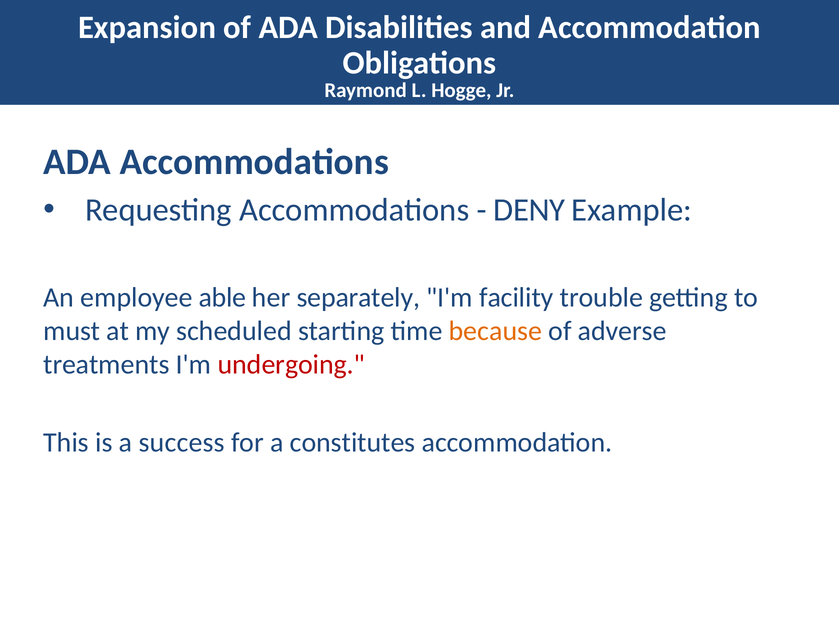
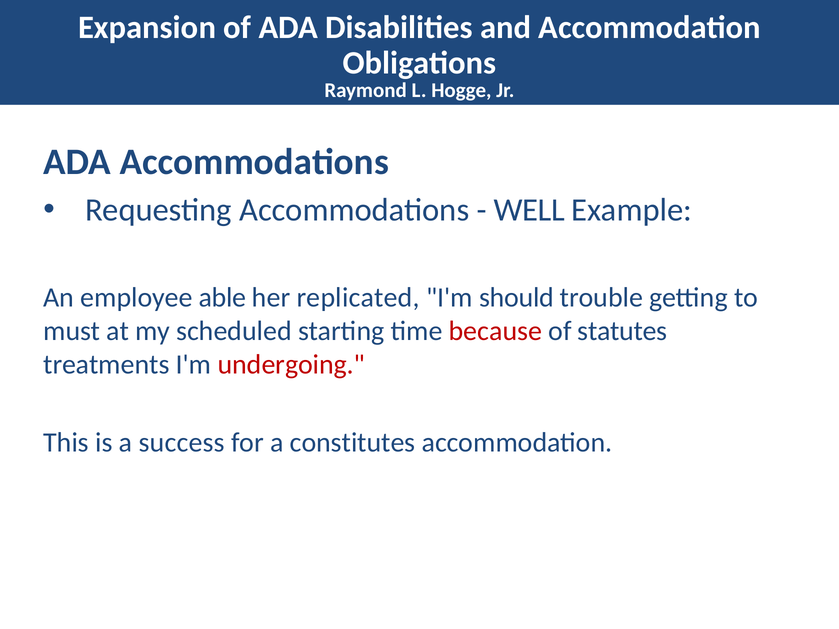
DENY: DENY -> WELL (529, 210)
separately: separately -> replicated (358, 297)
facility: facility -> should (516, 297)
because colour: orange -> red (495, 331)
adverse: adverse -> statutes (622, 331)
